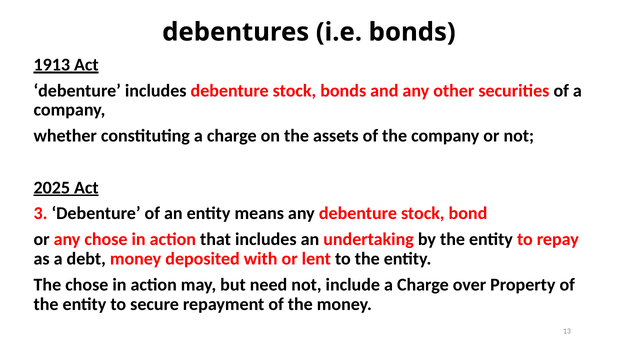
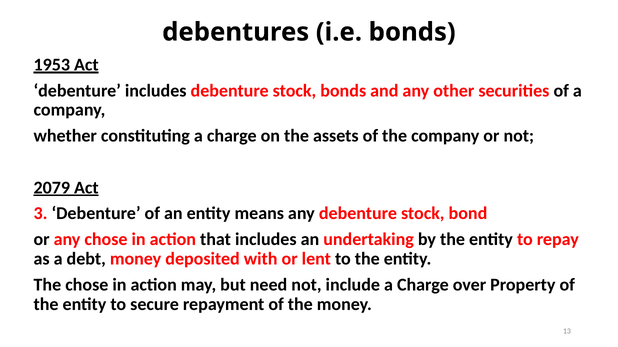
1913: 1913 -> 1953 (52, 65)
2025: 2025 -> 2079 (52, 188)
